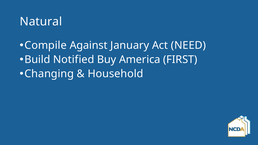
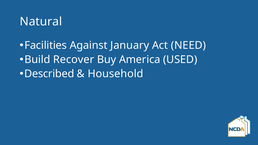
Compile: Compile -> Facilities (46, 45)
Notified: Notified -> Recover (74, 60)
FIRST: FIRST -> USED (180, 60)
Changing: Changing -> Described (49, 74)
